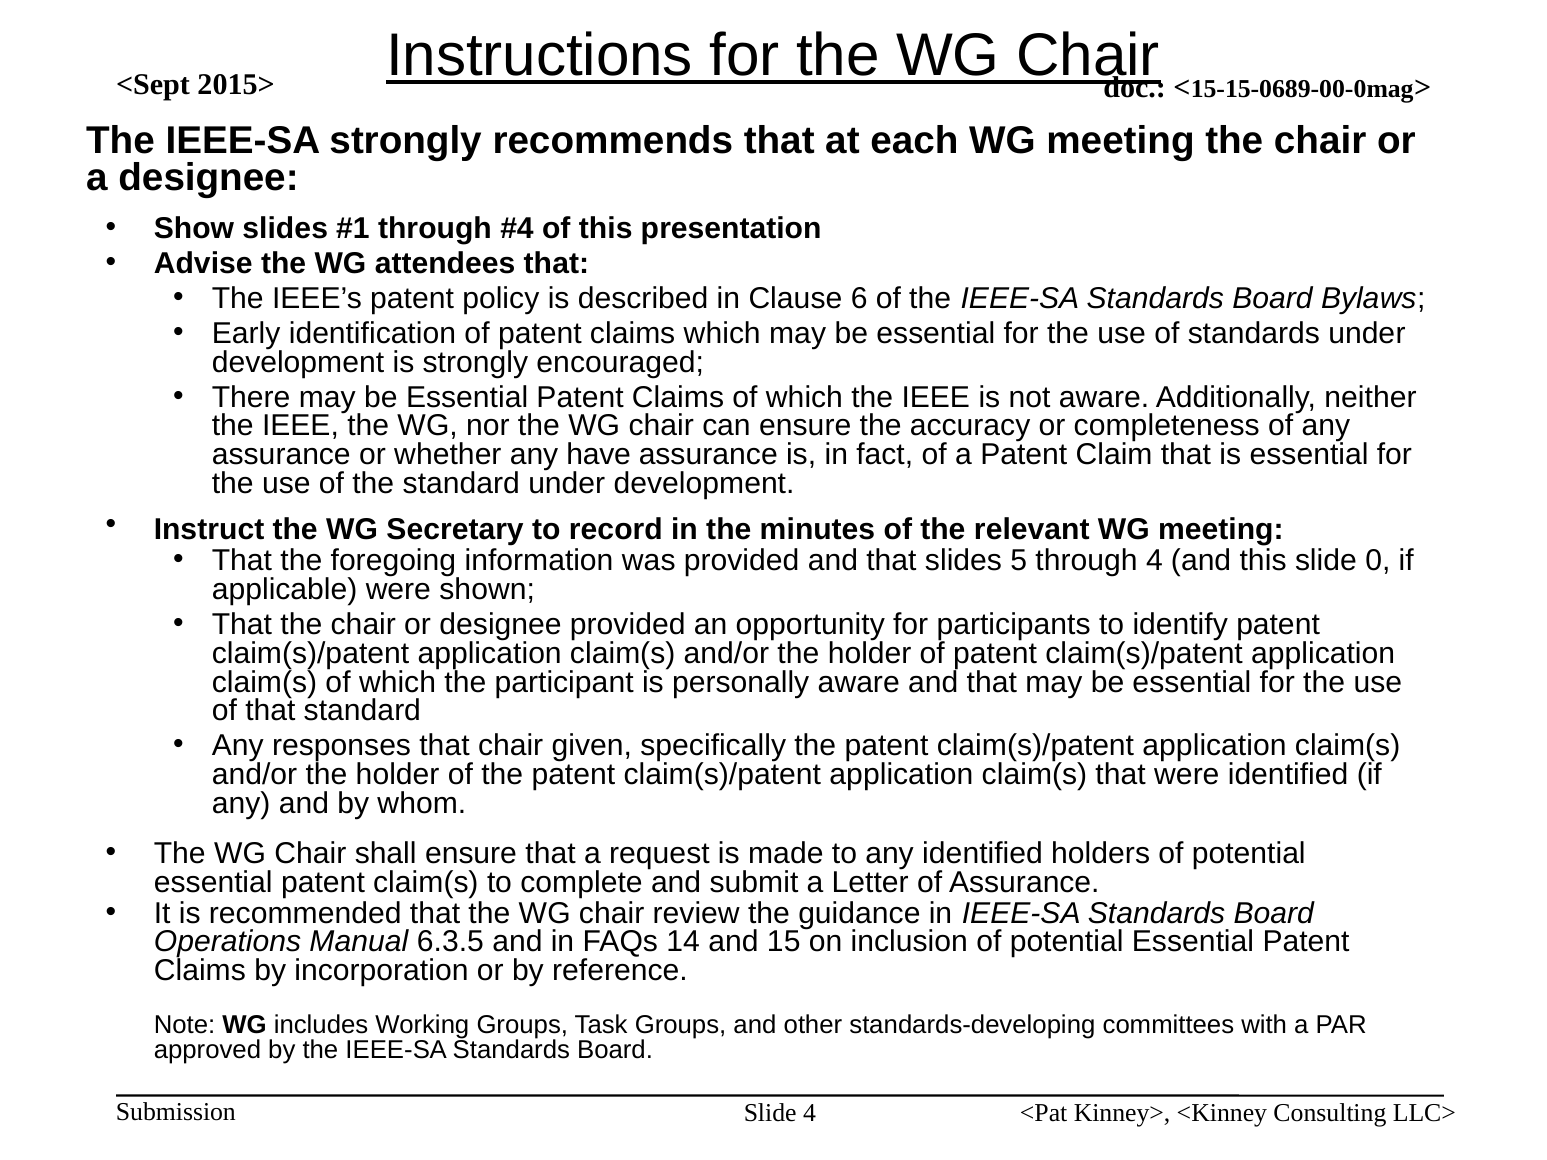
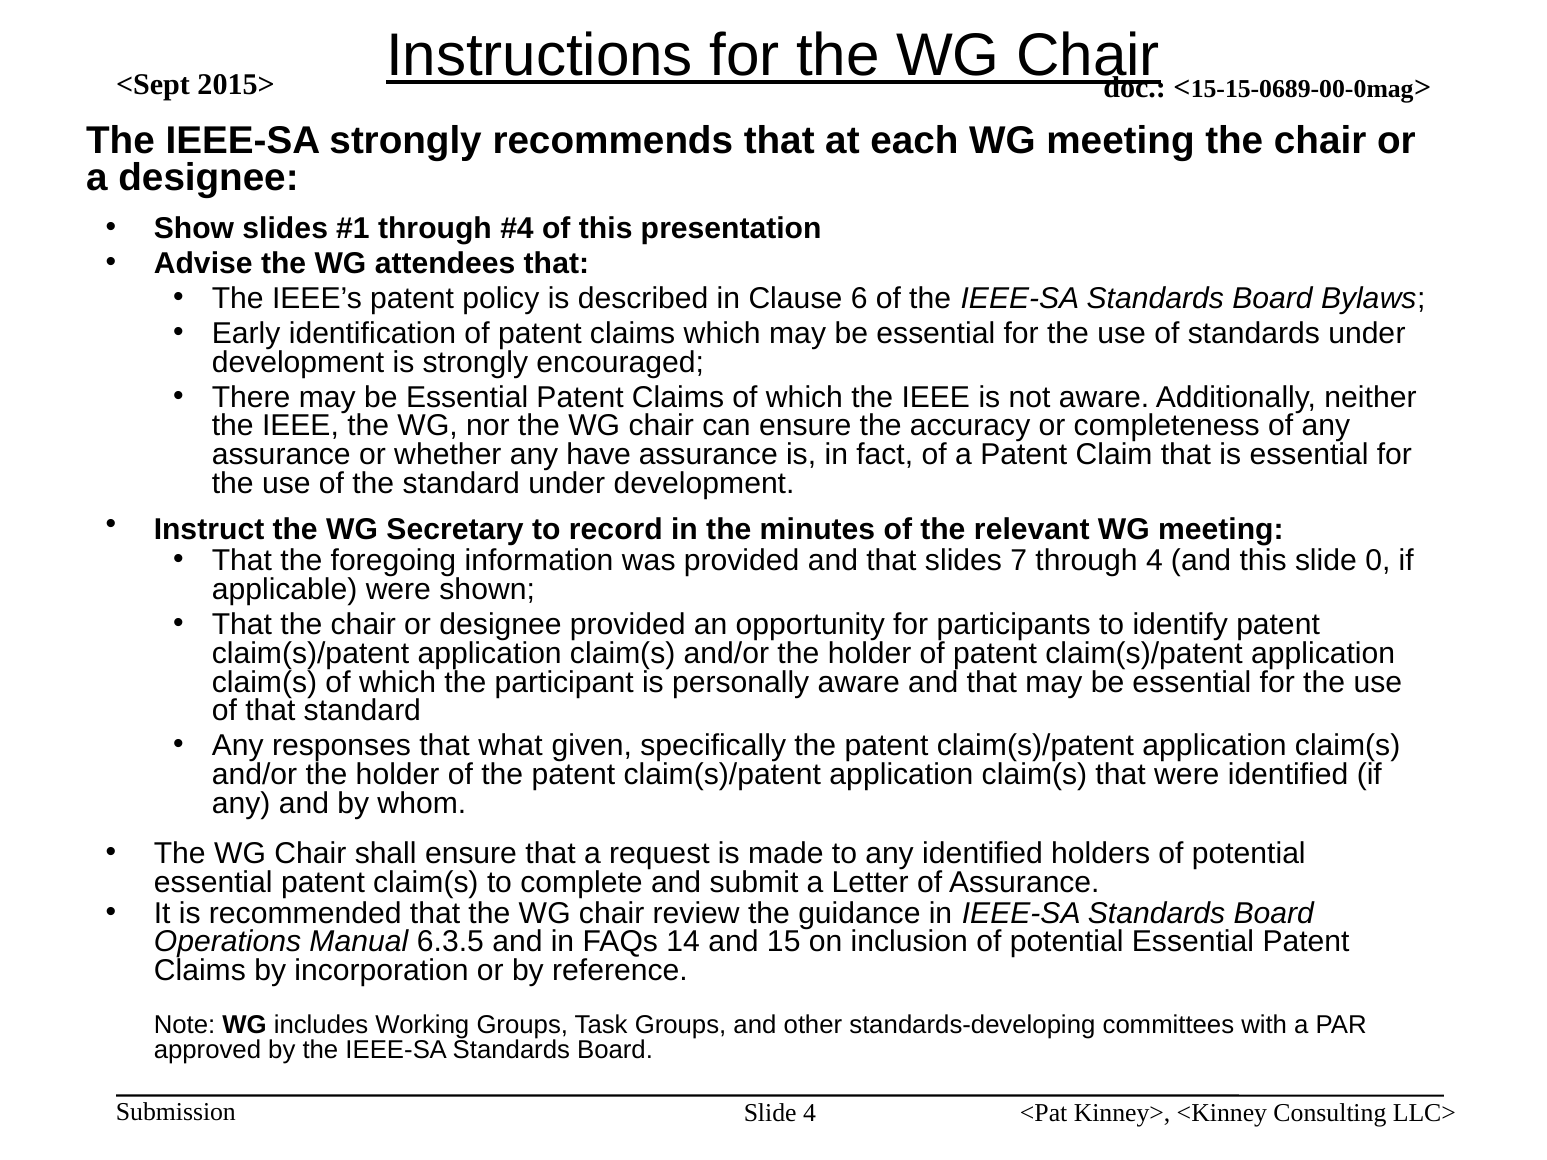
5: 5 -> 7 (1019, 561)
that chair: chair -> what (511, 746)
